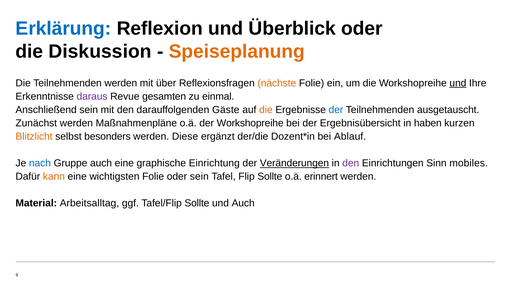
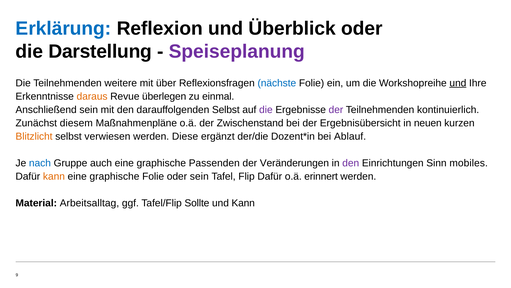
Diskussion: Diskussion -> Darstellung (100, 52)
Speiseplanung colour: orange -> purple (237, 52)
Teilnehmenden werden: werden -> weitere (121, 83)
nächste colour: orange -> blue (277, 83)
daraus colour: purple -> orange (92, 96)
gesamten: gesamten -> überlegen (164, 96)
darauffolgenden Gäste: Gäste -> Selbst (226, 110)
die colour: orange -> purple (266, 110)
der colour: blue -> purple (336, 110)
ausgetauscht: ausgetauscht -> kontinuierlich (448, 110)
Zunächst werden: werden -> diesem (76, 123)
der Workshopreihe: Workshopreihe -> Zwischenstand (250, 123)
haben: haben -> neuen (428, 123)
besonders: besonders -> verwiesen (107, 136)
Einrichtung: Einrichtung -> Passenden (214, 163)
Veränderungen underline: present -> none (294, 163)
wichtigsten: wichtigsten -> graphische (114, 176)
Flip Sollte: Sollte -> Dafür (270, 176)
und Auch: Auch -> Kann (243, 203)
